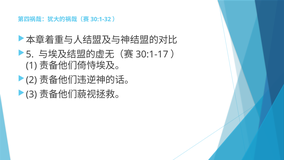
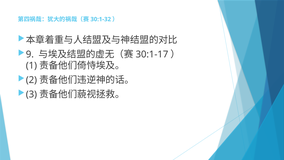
5: 5 -> 9 (30, 54)
